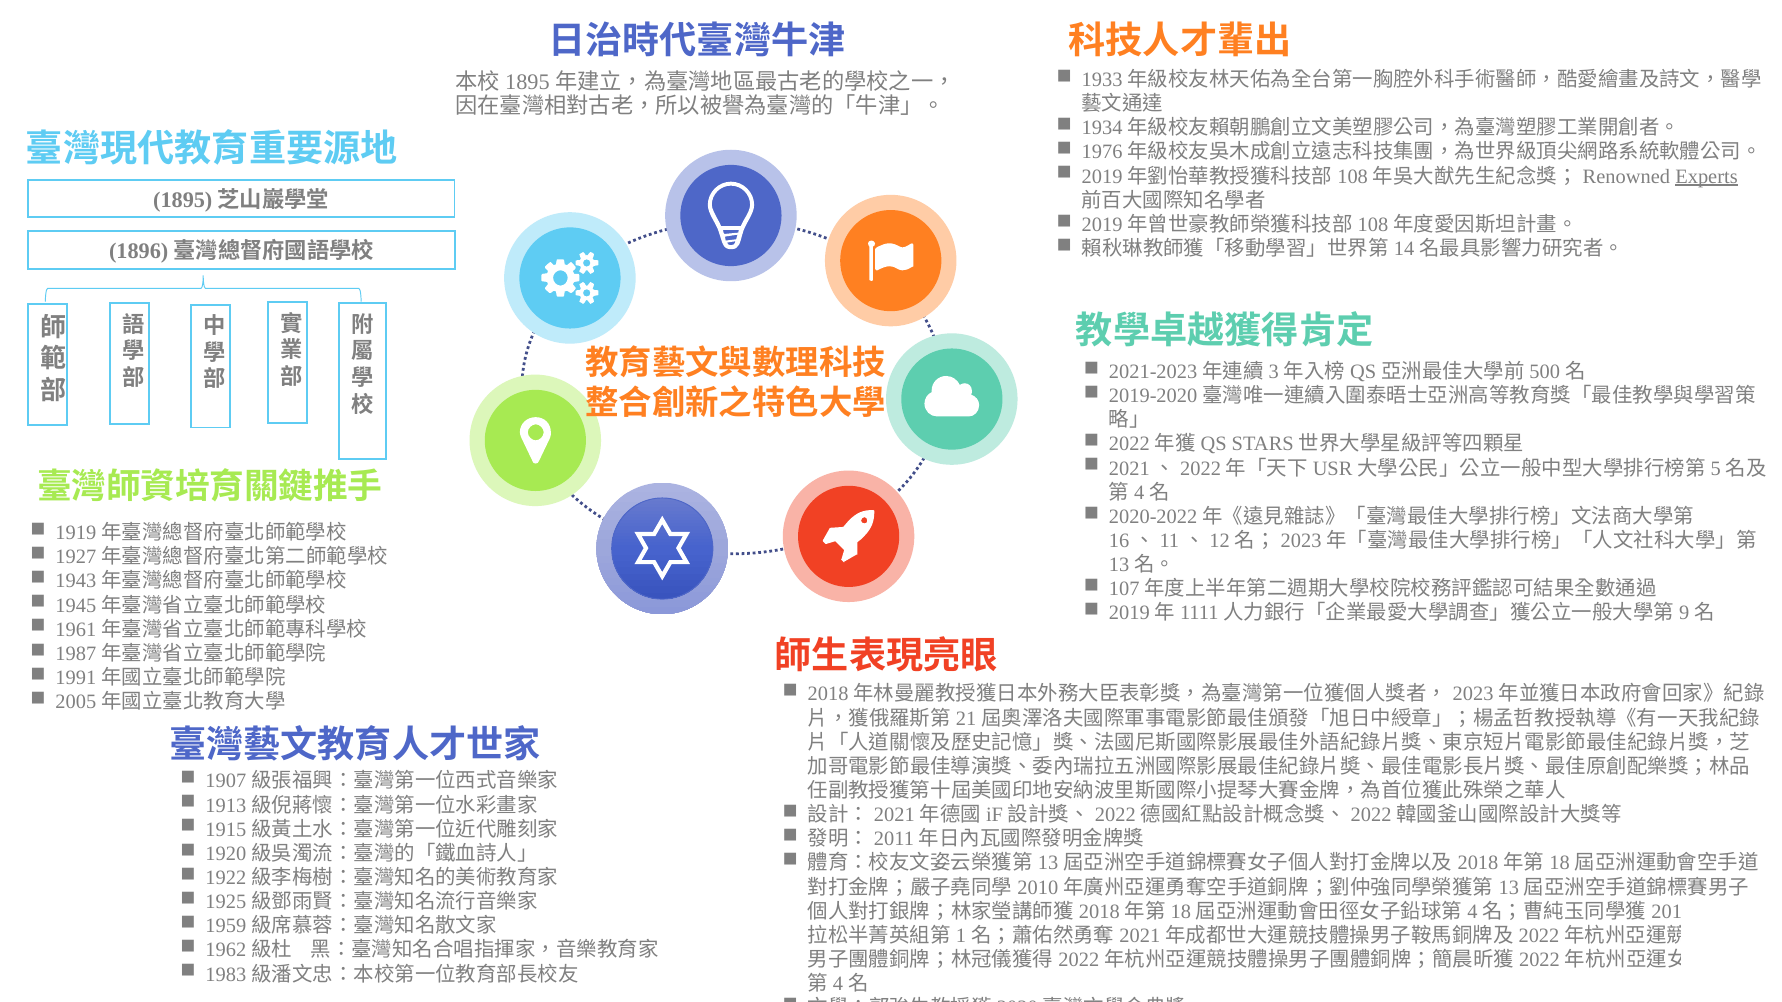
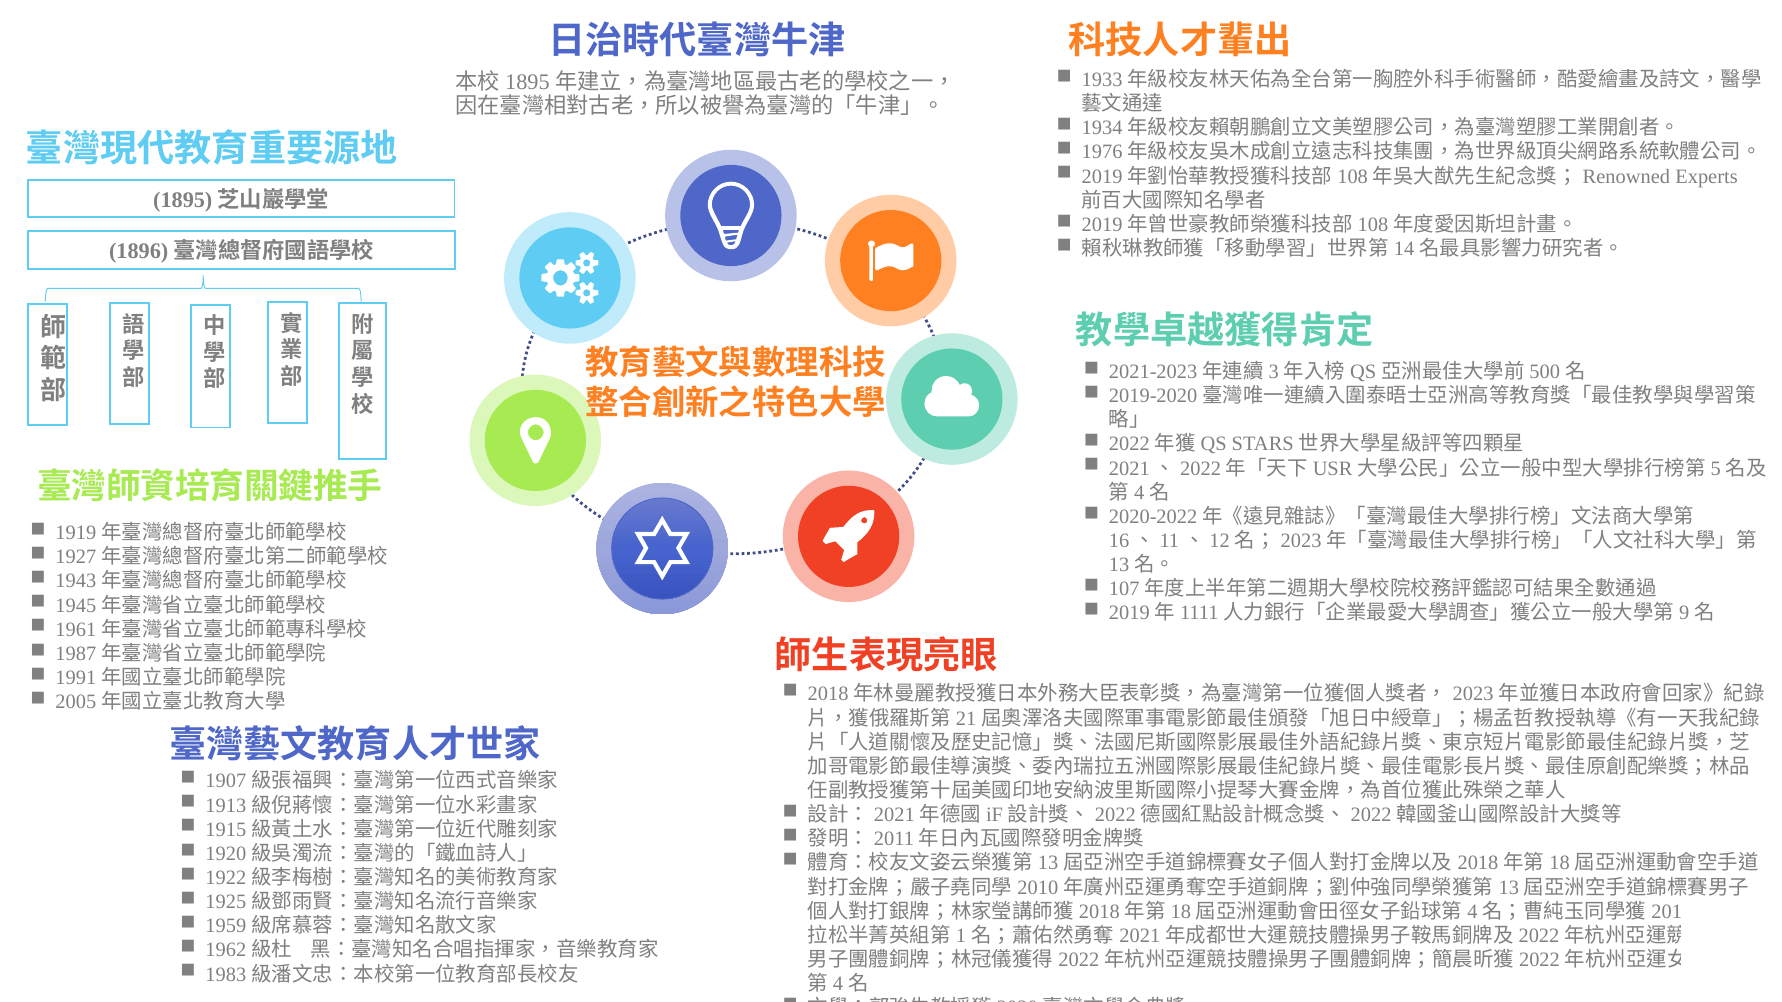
Experts underline: present -> none (1707, 176)
